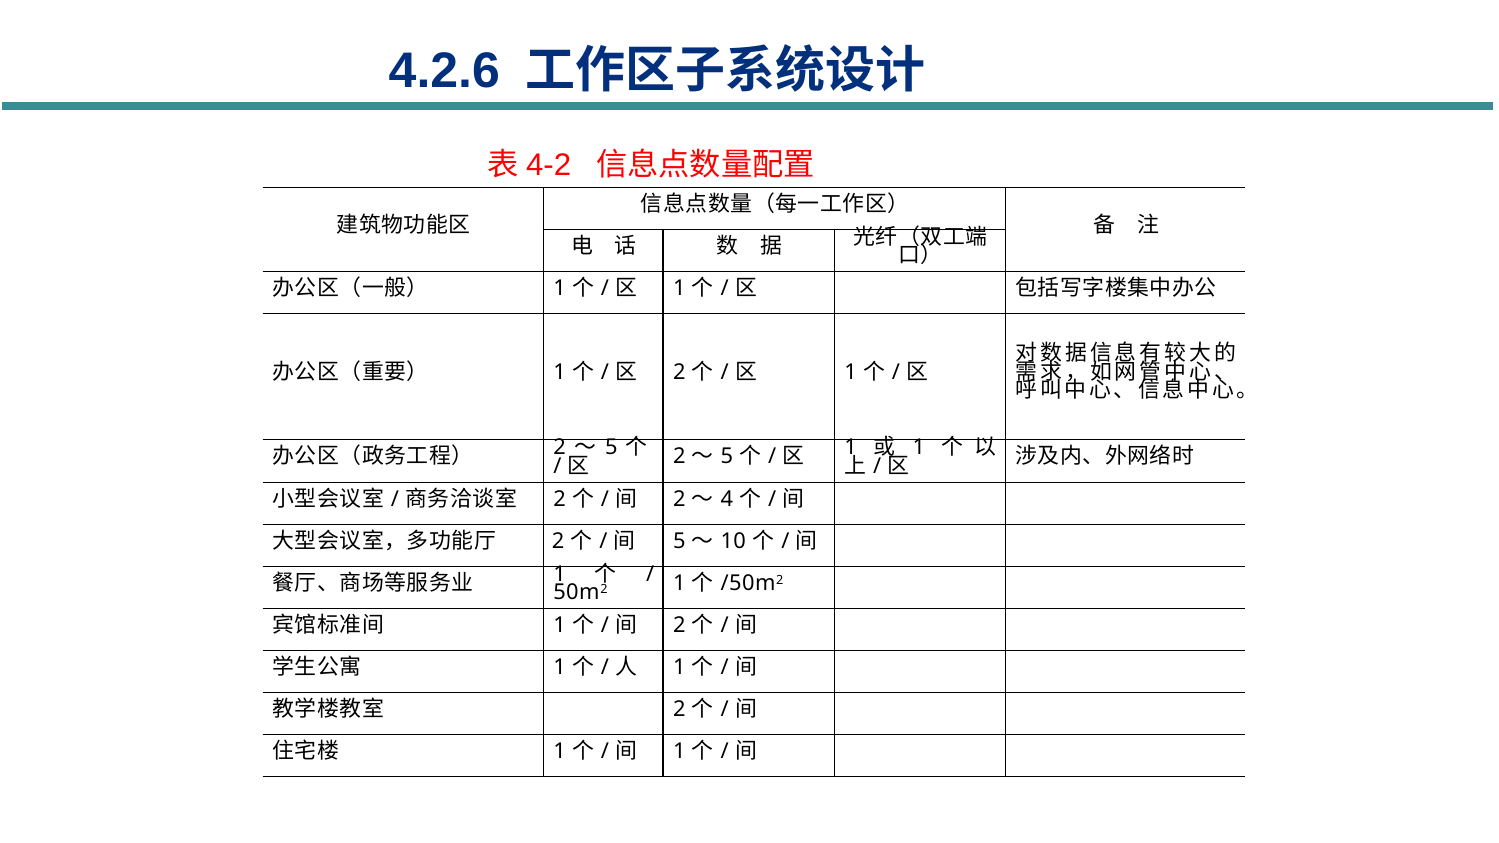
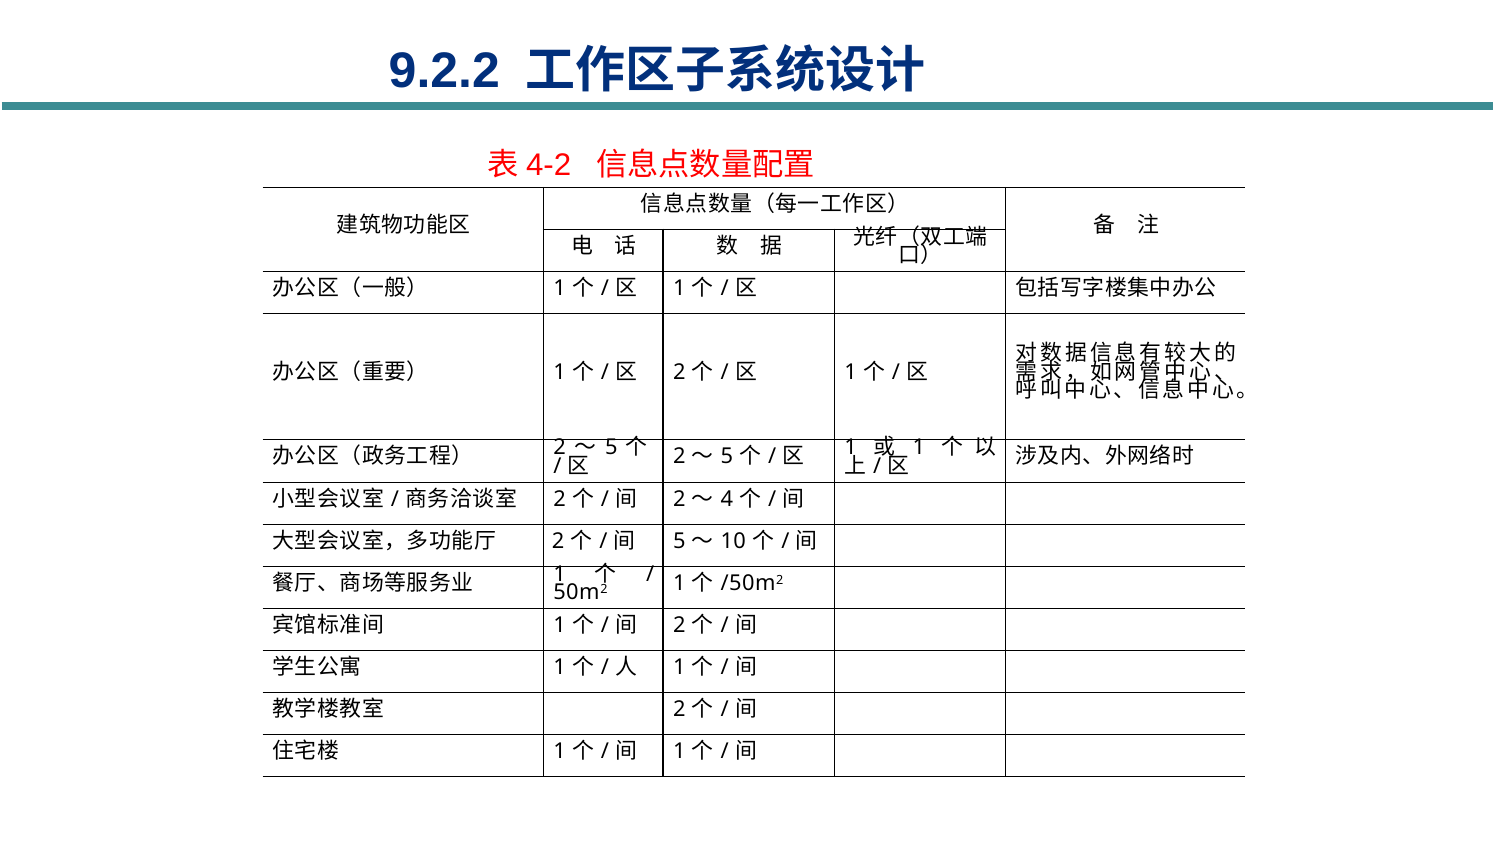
4.2.6: 4.2.6 -> 9.2.2 (444, 71)
